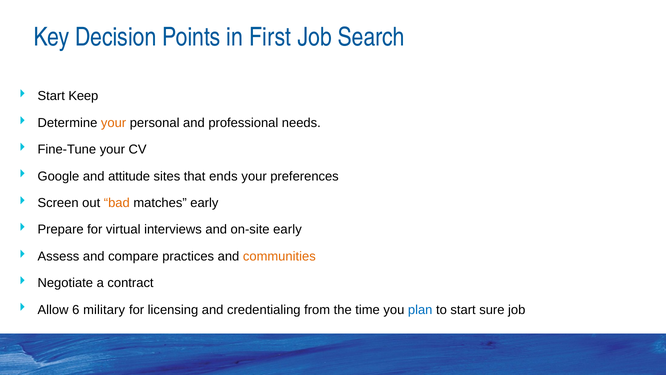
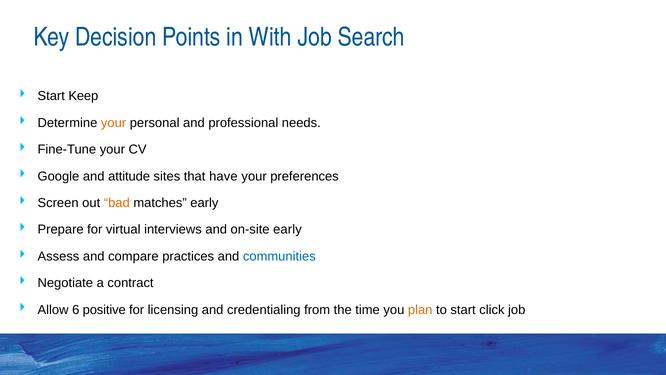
First: First -> With (270, 37)
ends: ends -> have (223, 176)
communities colour: orange -> blue (279, 256)
military: military -> positive (104, 309)
plan colour: blue -> orange (420, 309)
sure: sure -> click (492, 309)
